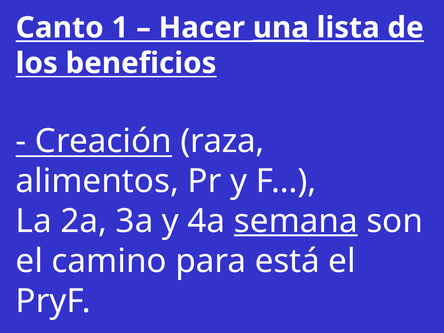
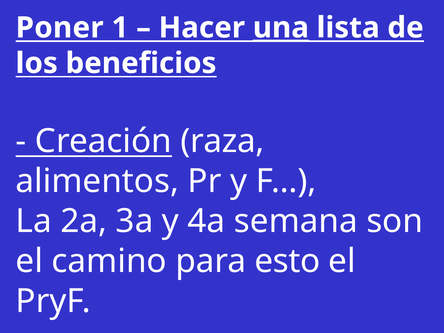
Canto: Canto -> Poner (60, 28)
semana underline: present -> none (296, 221)
está: está -> esto (287, 261)
